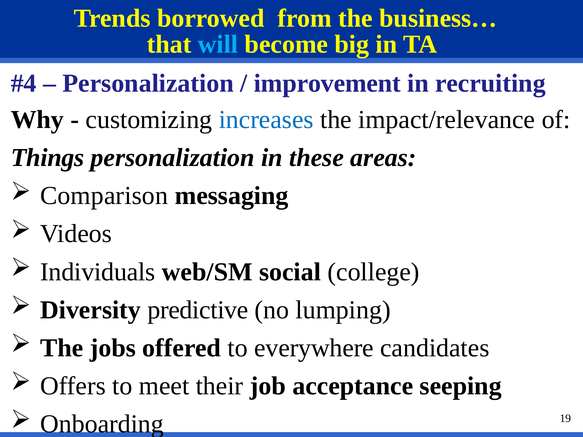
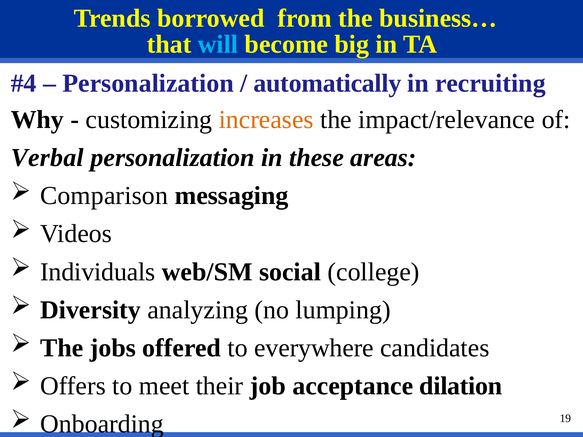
improvement: improvement -> automatically (327, 83)
increases colour: blue -> orange (266, 120)
Things: Things -> Verbal (47, 158)
predictive: predictive -> analyzing (198, 310)
seeping: seeping -> dilation (461, 386)
